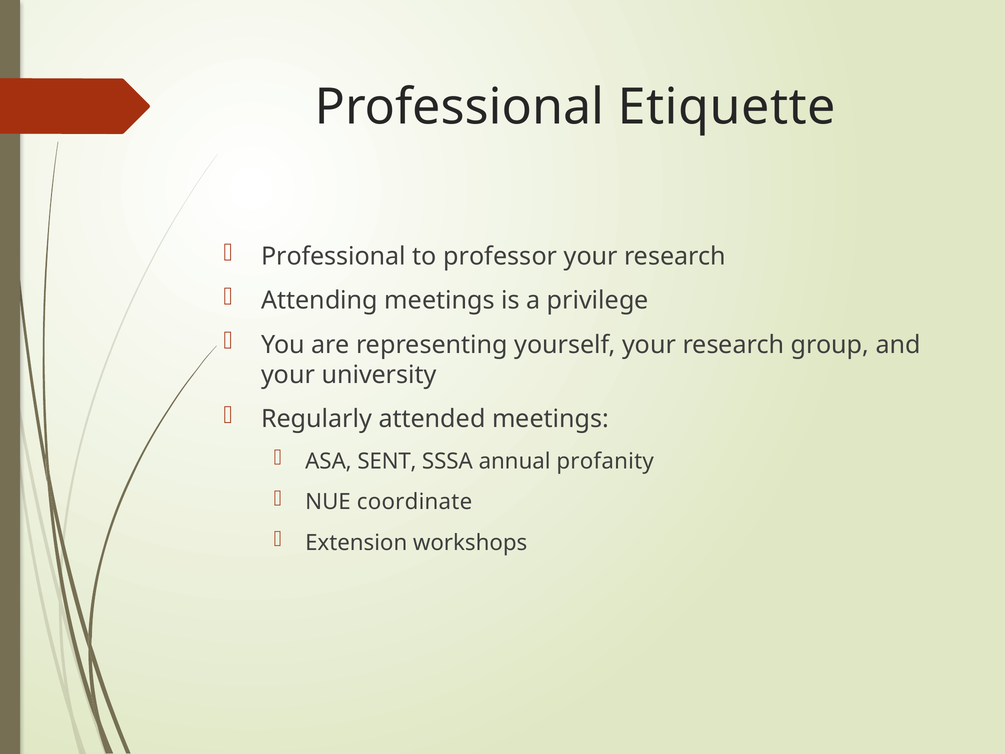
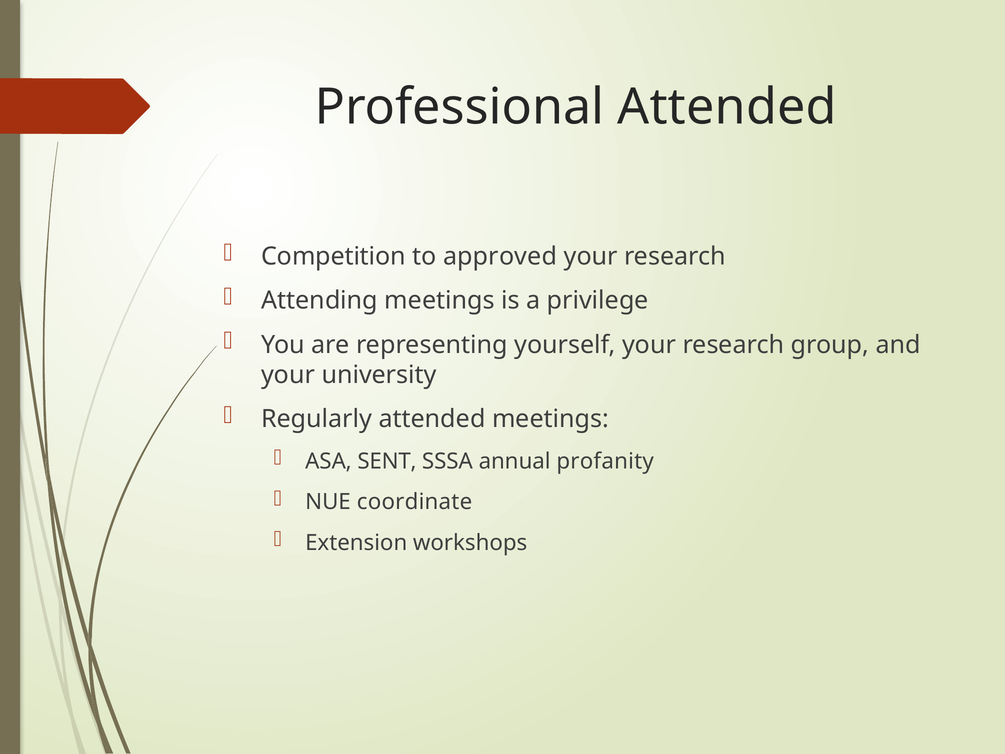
Professional Etiquette: Etiquette -> Attended (727, 107)
Professional: Professional -> Competition (334, 256)
professor: professor -> approved (500, 256)
